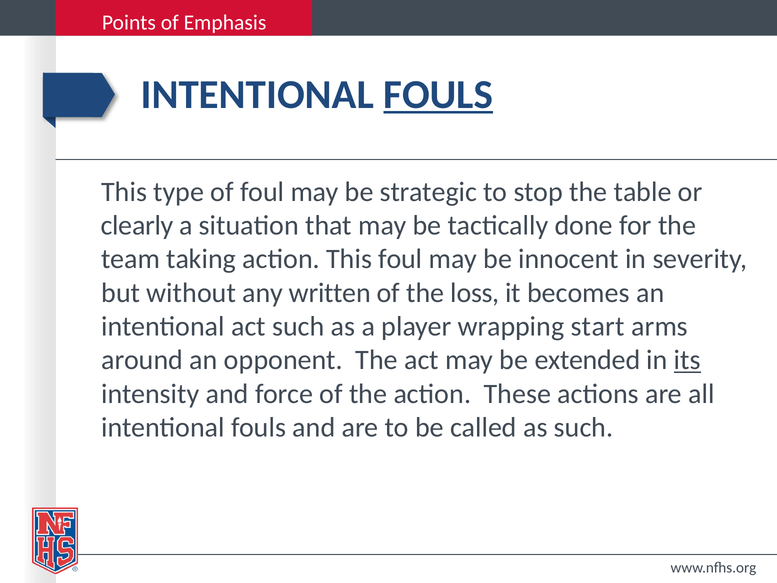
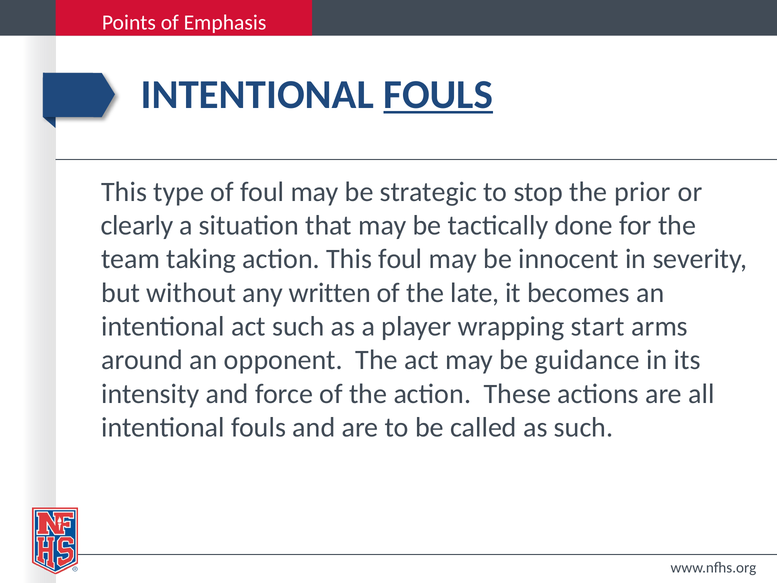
table: table -> prior (642, 192)
loss: loss -> late (475, 293)
extended: extended -> guidance (587, 360)
its underline: present -> none (687, 360)
